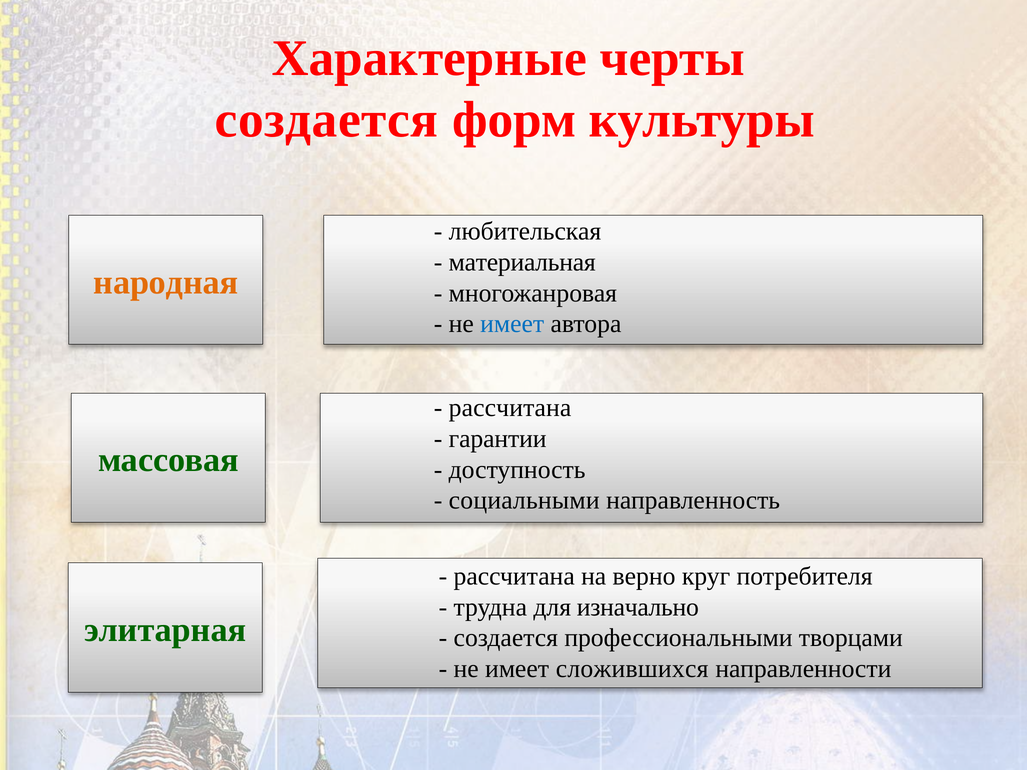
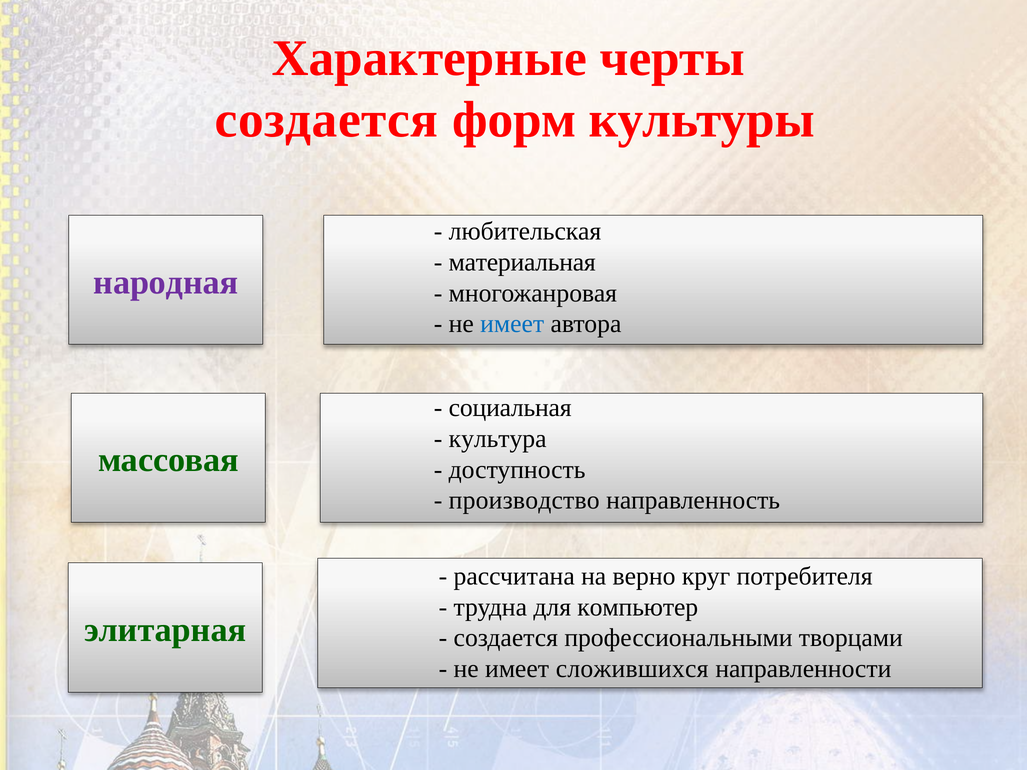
народная colour: orange -> purple (166, 282)
рассчитана: рассчитана -> социальная (510, 408)
гарантии: гарантии -> культура (498, 439)
социальными: социальными -> производство (524, 500)
изначально: изначально -> компьютер (638, 607)
